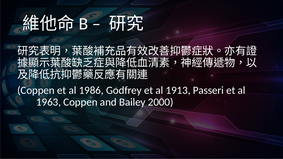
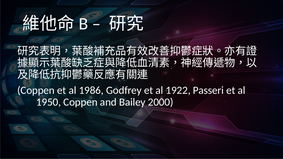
1913: 1913 -> 1922 (178, 90)
1963: 1963 -> 1950 (49, 102)
